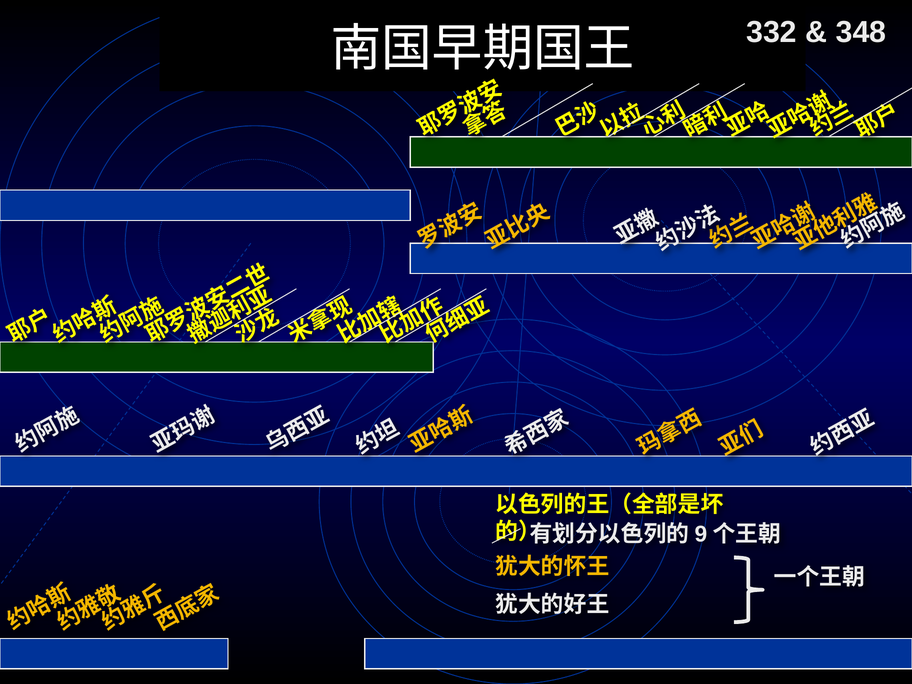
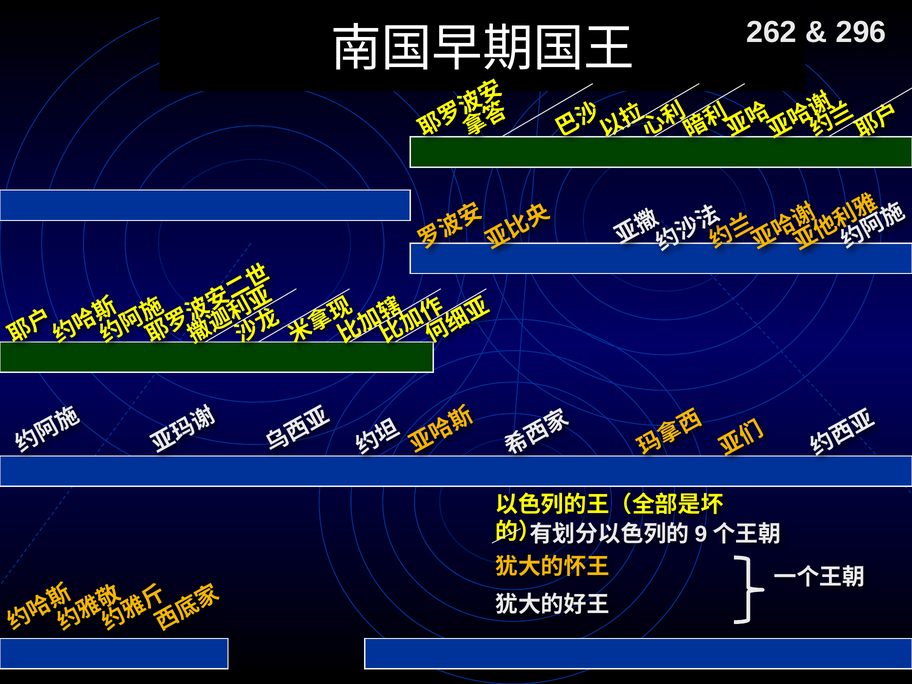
332: 332 -> 262 (772, 32)
348: 348 -> 296 (861, 32)
